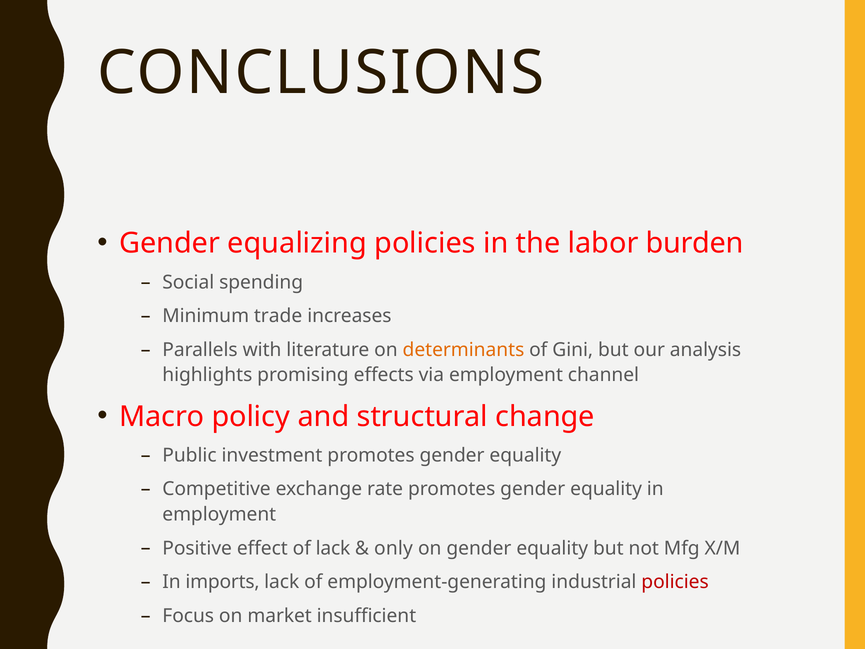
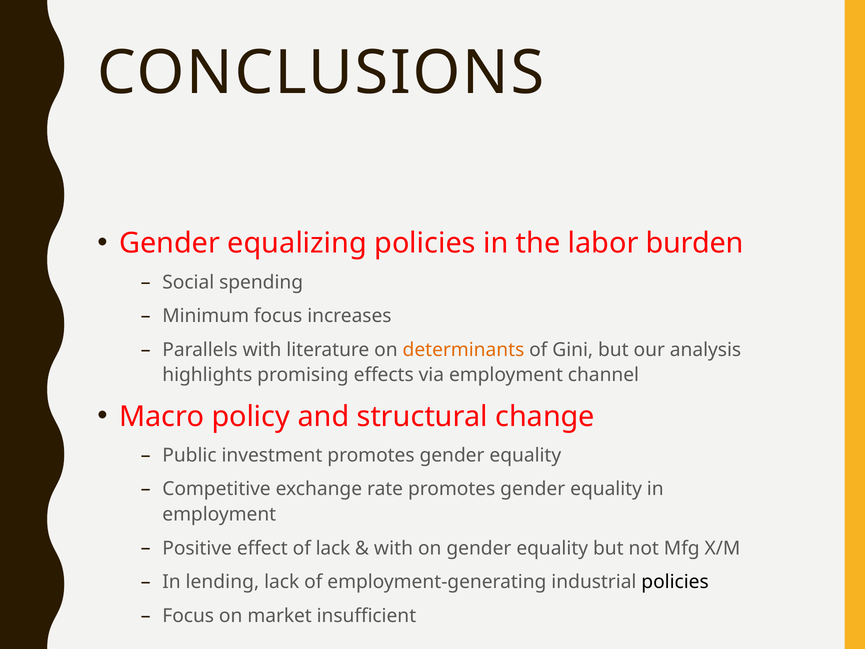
Minimum trade: trade -> focus (278, 316)
only: only -> with (394, 548)
imports: imports -> lending (222, 582)
policies colour: red -> black (675, 582)
